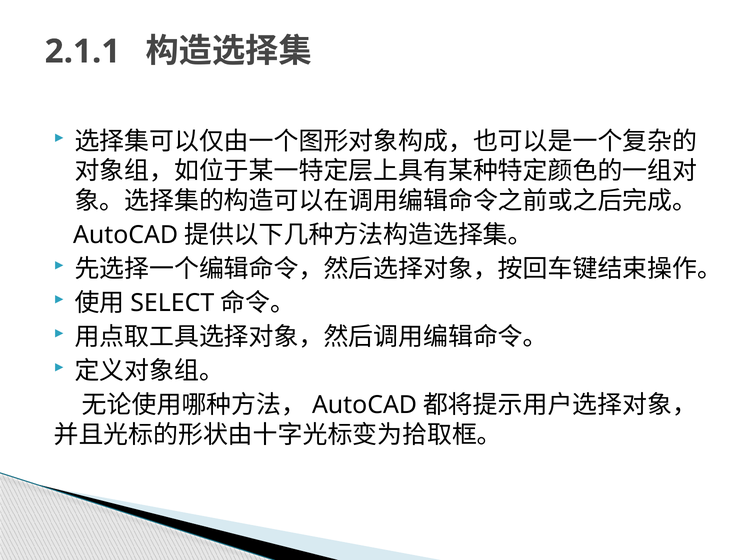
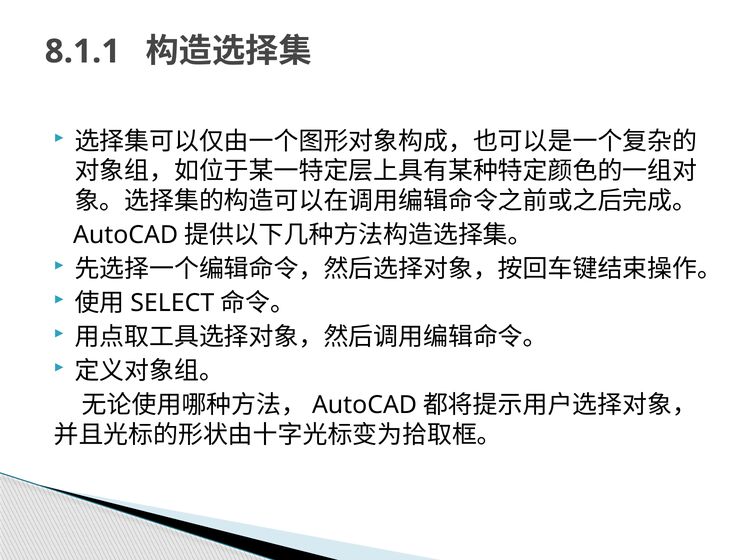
2.1.1: 2.1.1 -> 8.1.1 (83, 52)
